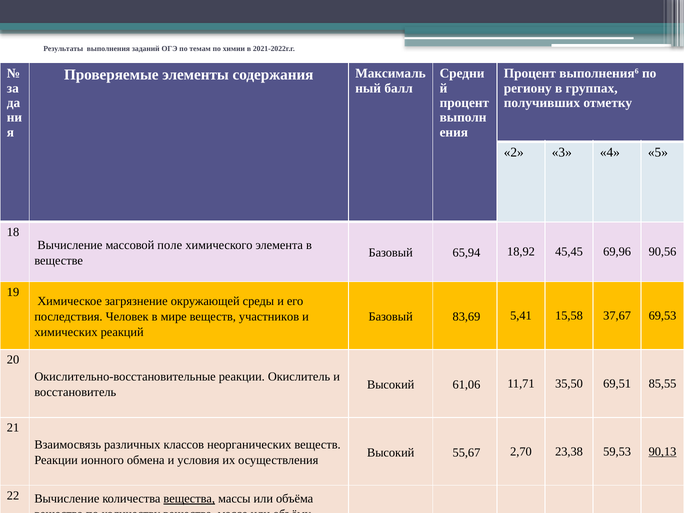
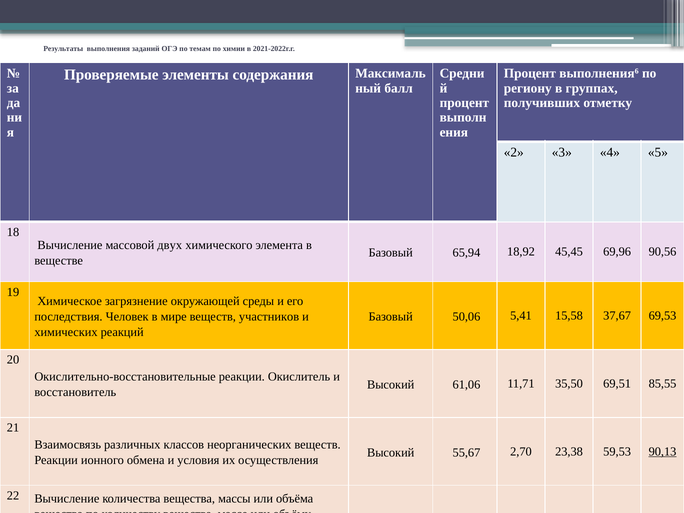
поле: поле -> двух (170, 245)
83,69: 83,69 -> 50,06 (466, 317)
вещества underline: present -> none (189, 499)
